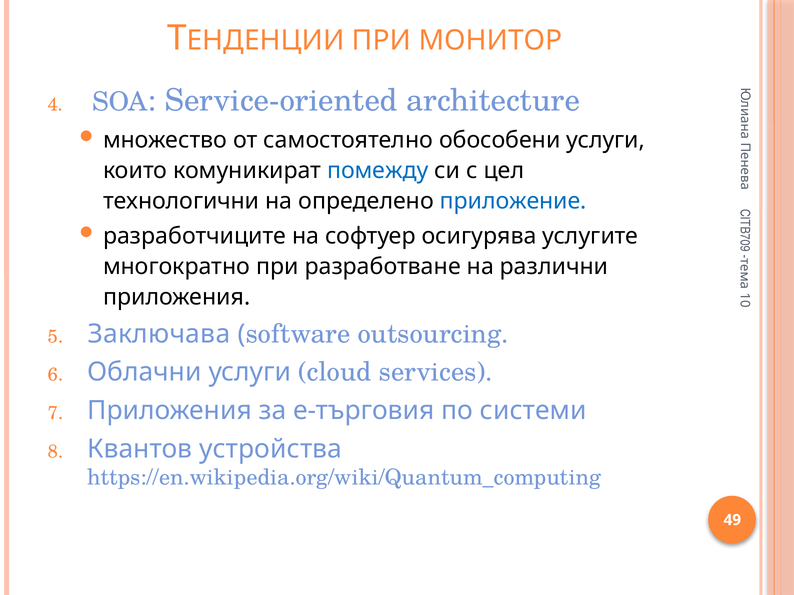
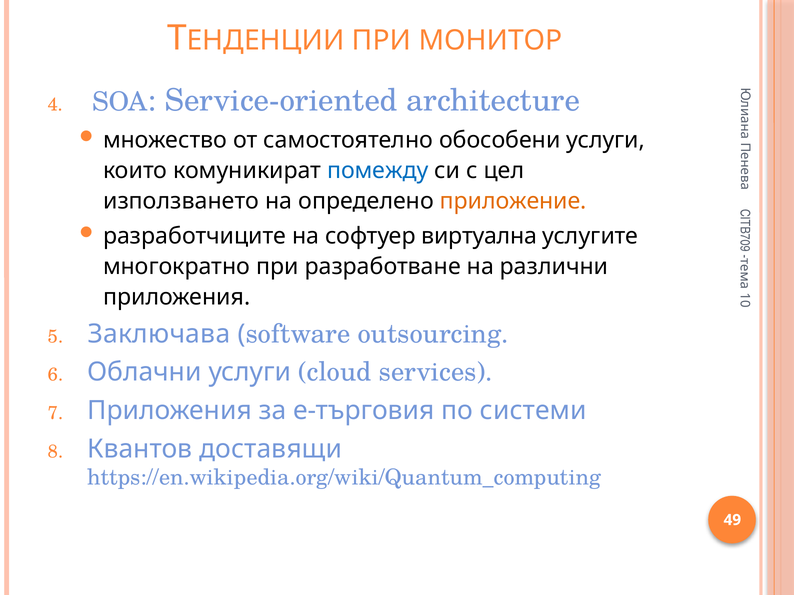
технологични: технологични -> използването (181, 201)
приложение colour: blue -> orange (513, 201)
осигурява: осигурява -> виртуална (479, 236)
устройства: устройства -> доставящи (271, 449)
